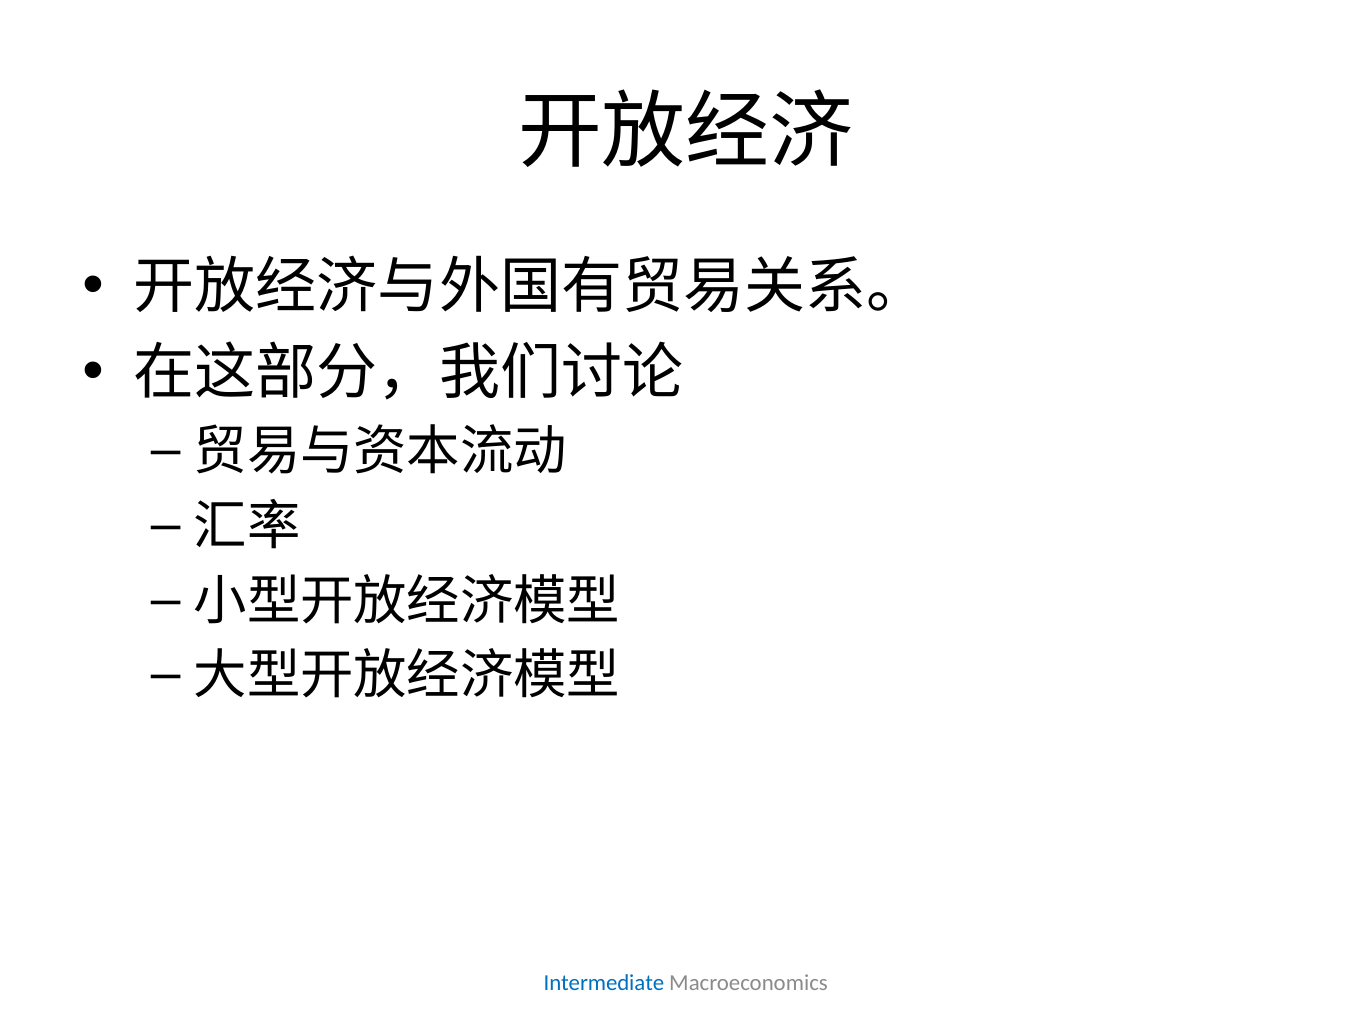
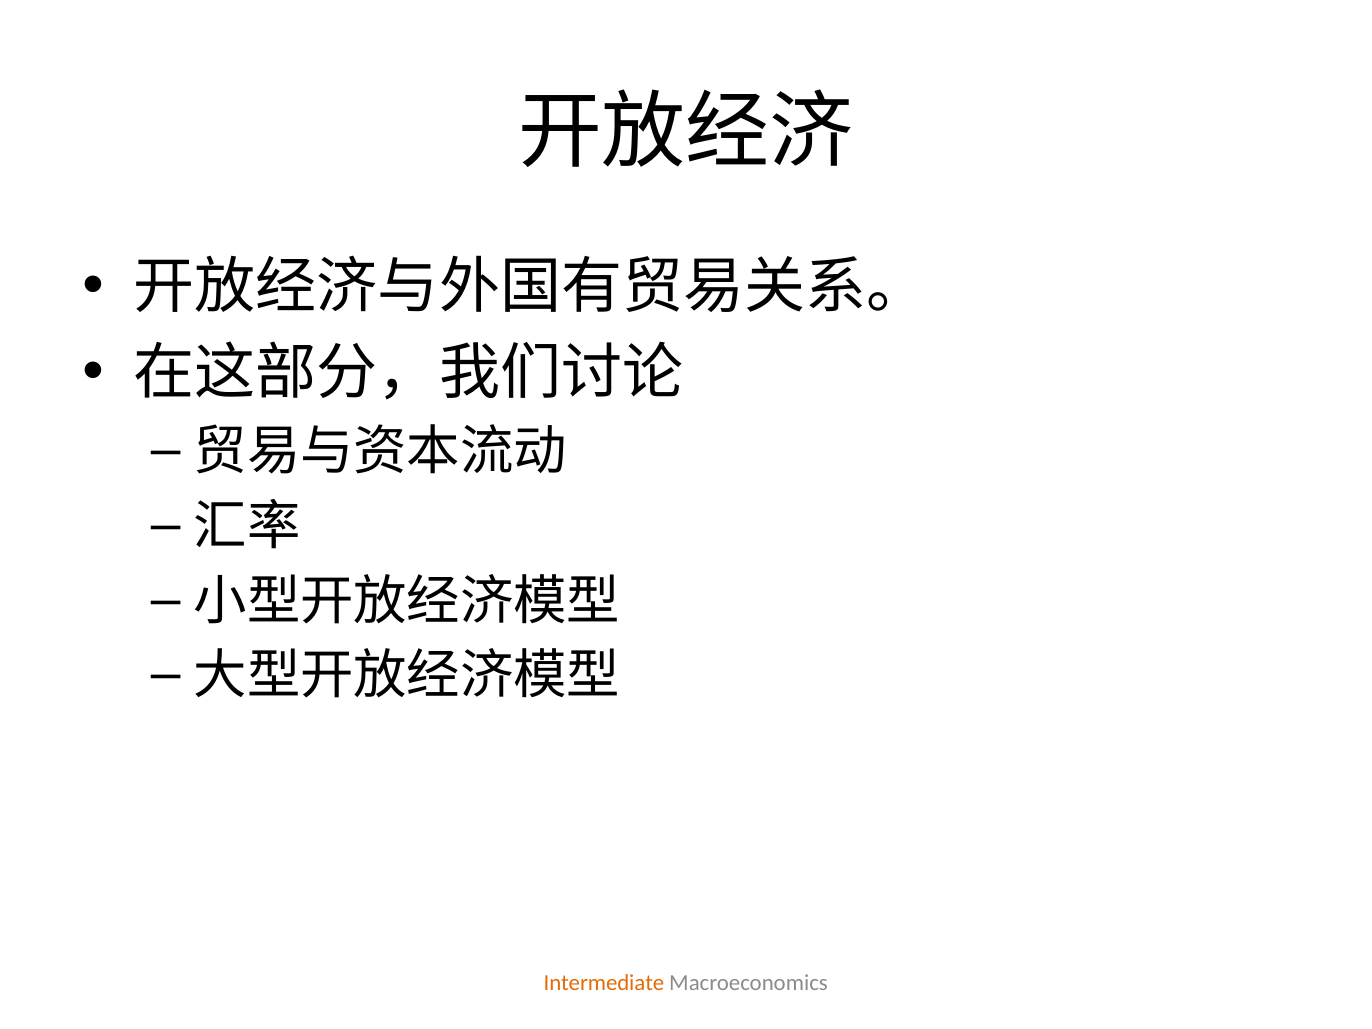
Intermediate colour: blue -> orange (604, 982)
